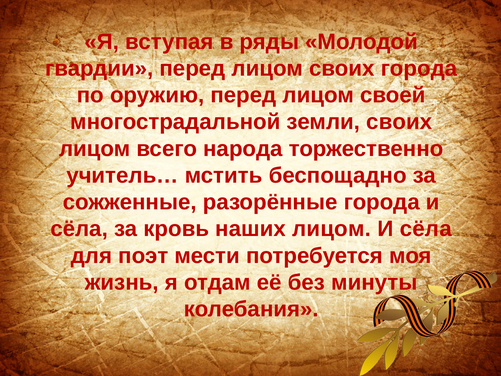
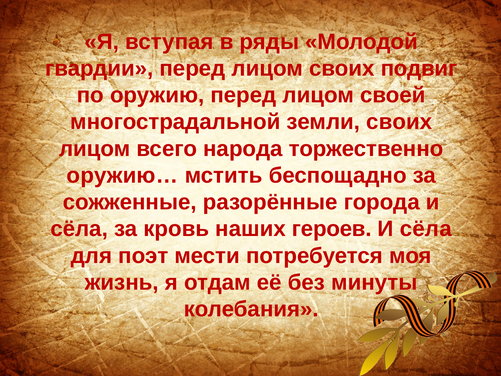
своих города: города -> подвиг (419, 68)
учитель…: учитель… -> оружию… (122, 175)
наших лицом: лицом -> героев (332, 229)
